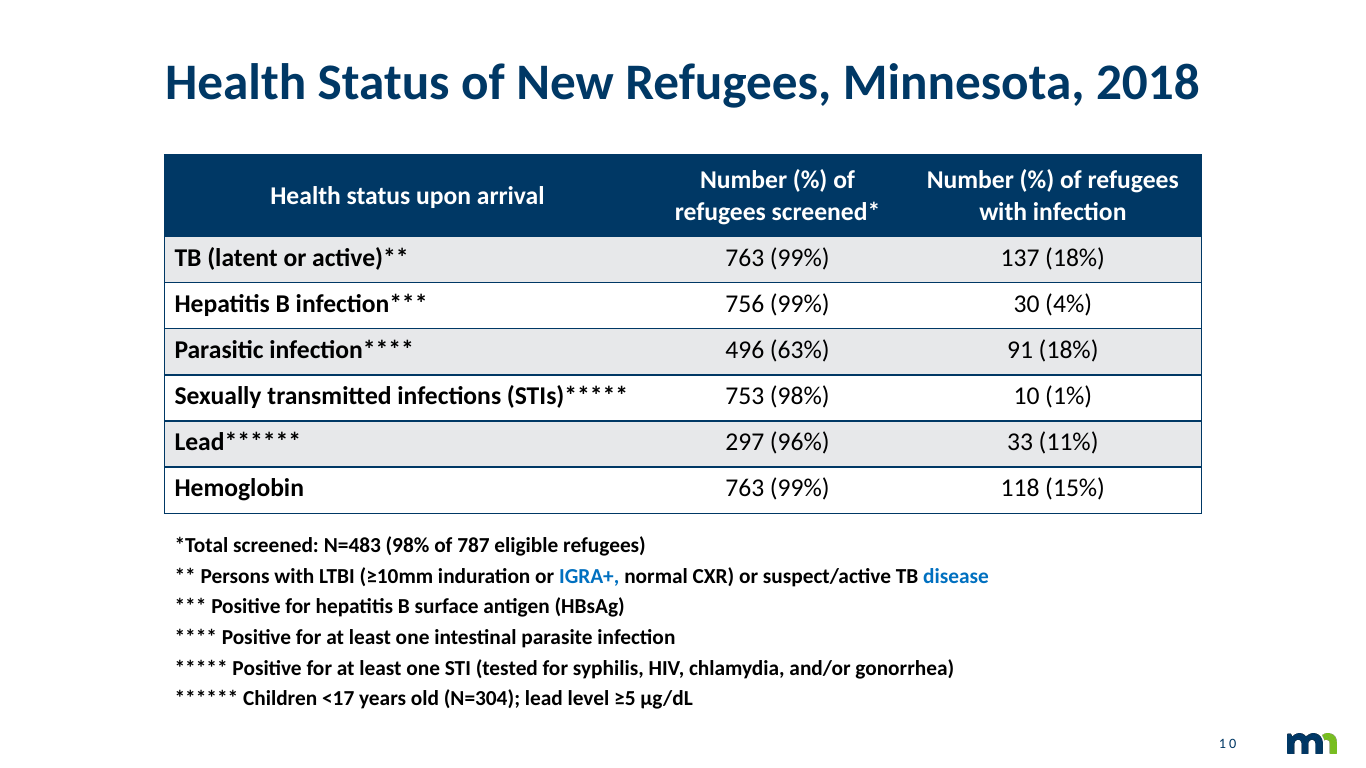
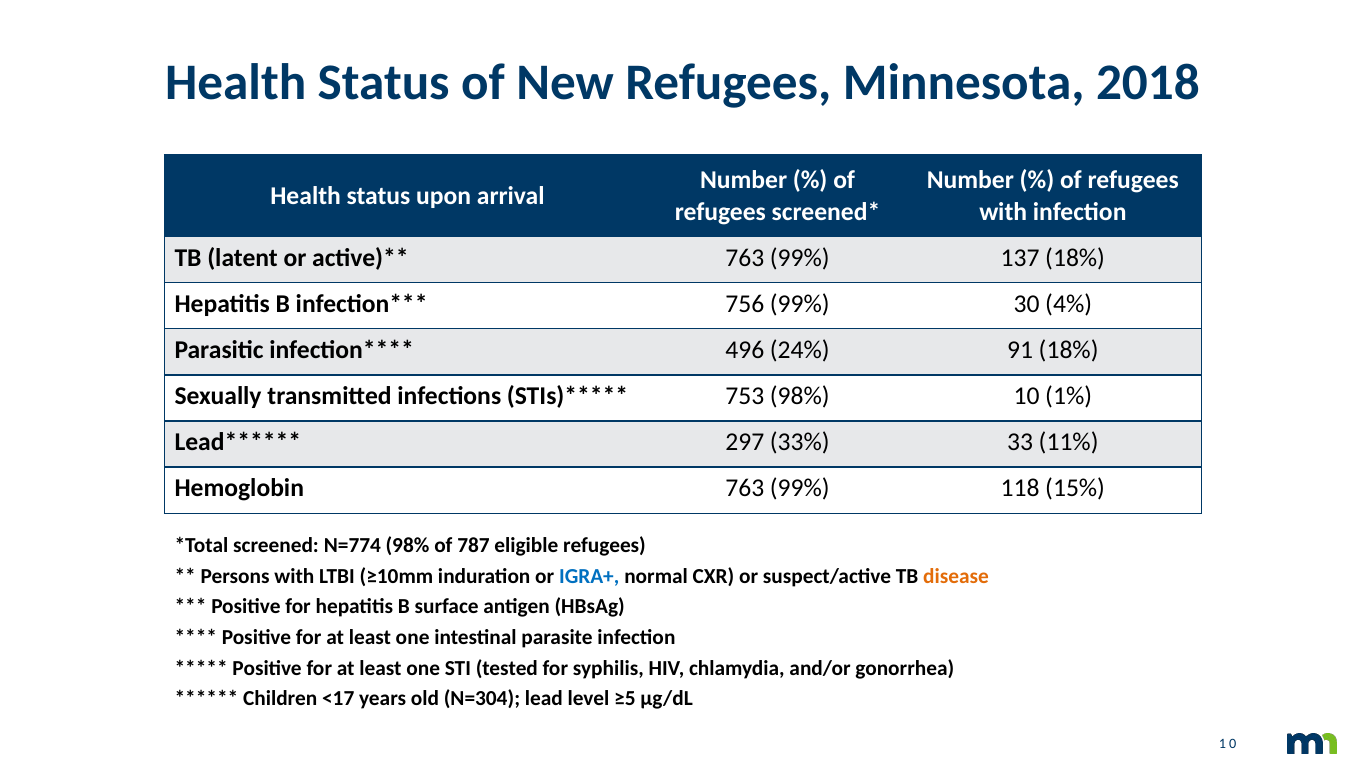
63%: 63% -> 24% (800, 350)
96%: 96% -> 33% (800, 442)
N=483: N=483 -> N=774 (352, 546)
disease colour: blue -> orange (956, 576)
